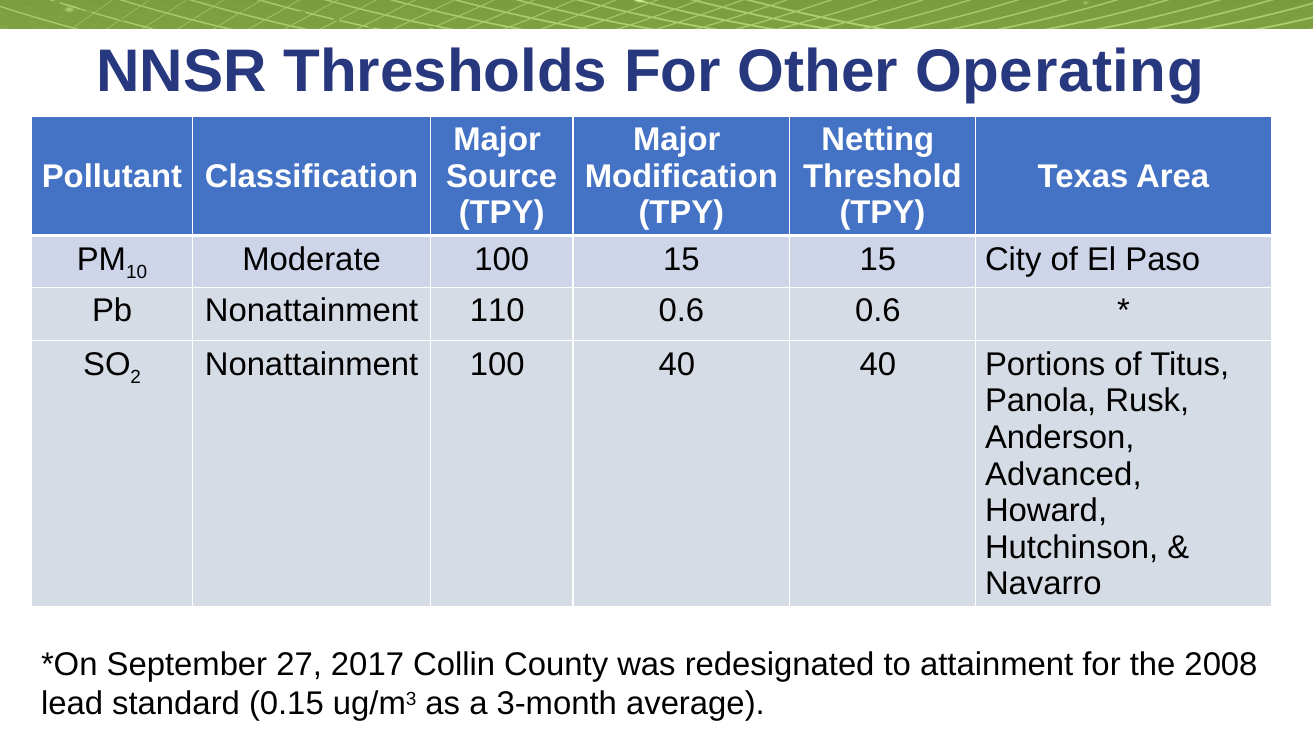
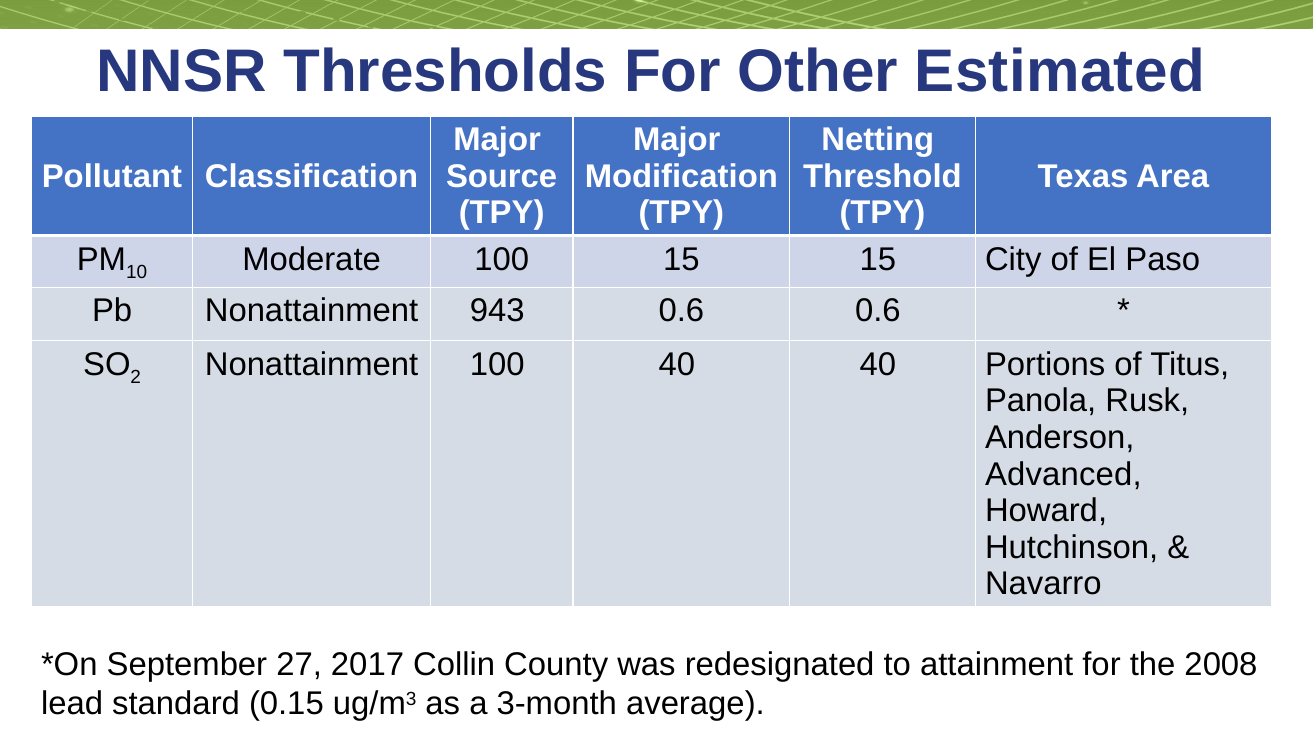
Operating: Operating -> Estimated (1060, 72)
110: 110 -> 943 (497, 311)
